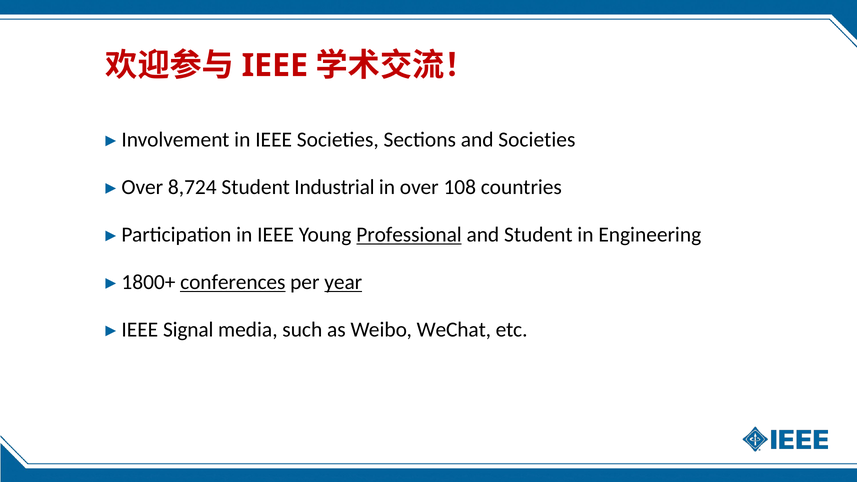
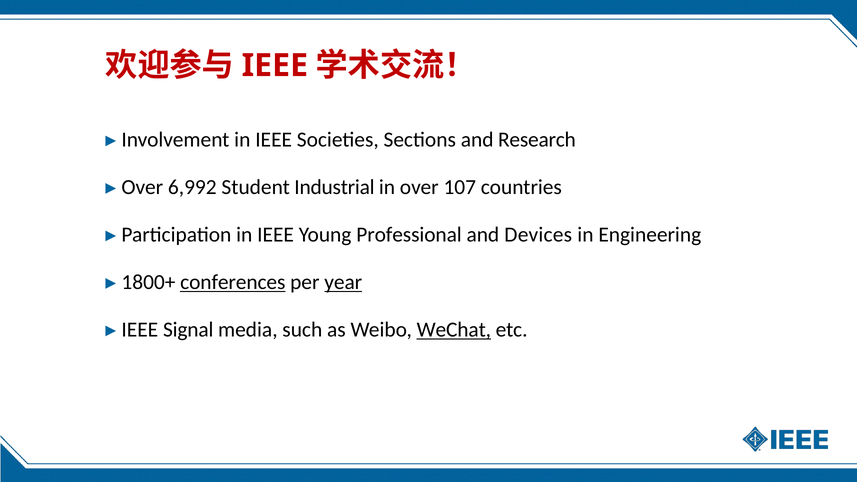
and Societies: Societies -> Research (537, 140)
8,724: 8,724 -> 6,992 (192, 187)
108: 108 -> 107 (460, 187)
Professional underline: present -> none (409, 235)
and Student: Student -> Devices (538, 235)
WeChat underline: none -> present (454, 330)
